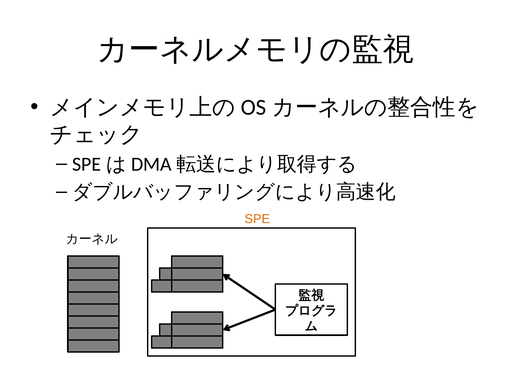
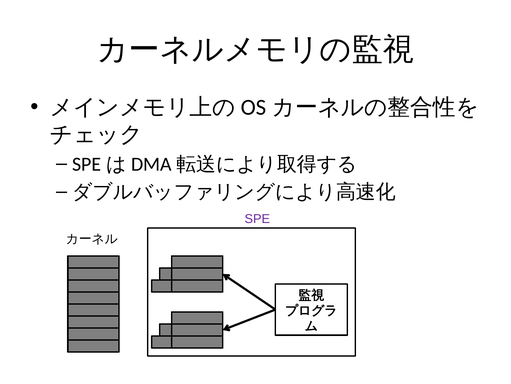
SPE colour: orange -> purple (257, 219)
